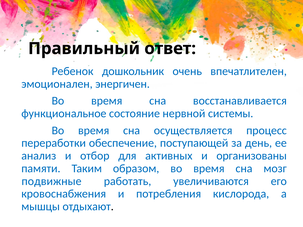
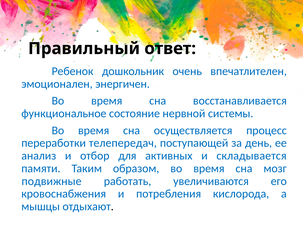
обеспечение: обеспечение -> телепередач (123, 143)
организованы: организованы -> складывается (252, 156)
